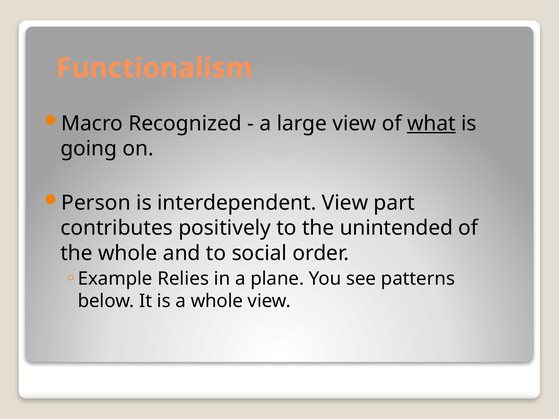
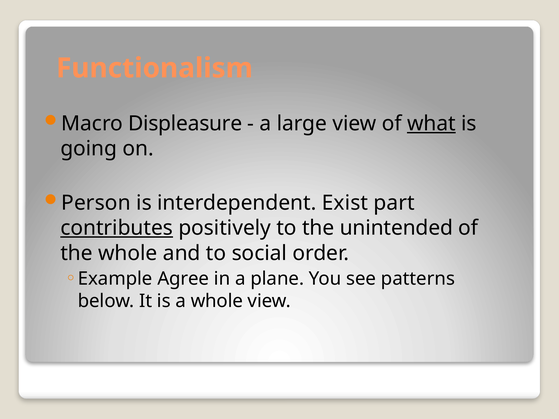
Recognized: Recognized -> Displeasure (185, 124)
interdependent View: View -> Exist (345, 203)
contributes underline: none -> present (117, 228)
Relies: Relies -> Agree (183, 279)
